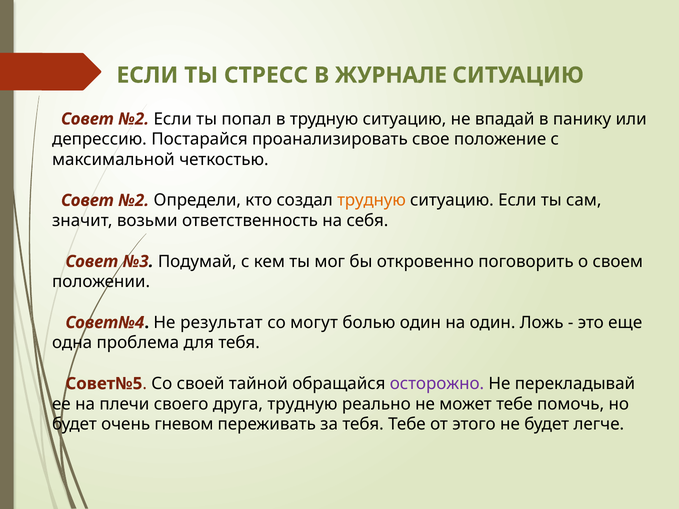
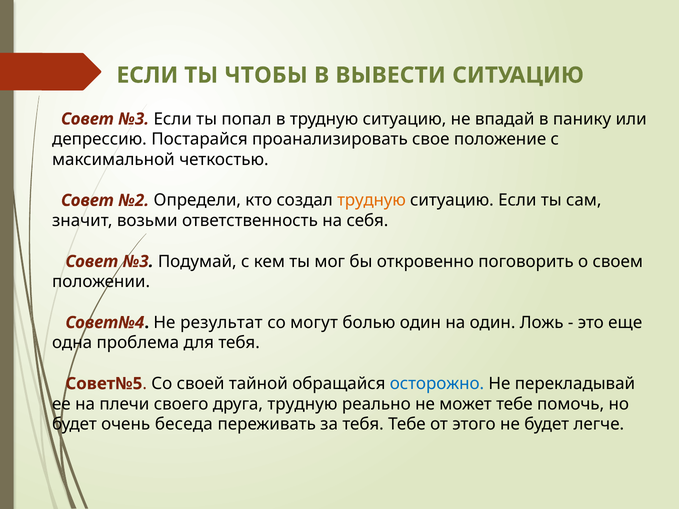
СТРЕСС: СТРЕСС -> ЧТОБЫ (266, 75)
ЖУРНАЛЕ: ЖУРНАЛЕ -> ВЫВЕСТИ (391, 75)
№2: №2 -> №3 (134, 119)
осторожно colour: purple -> blue (437, 384)
гневом: гневом -> беседа (184, 425)
